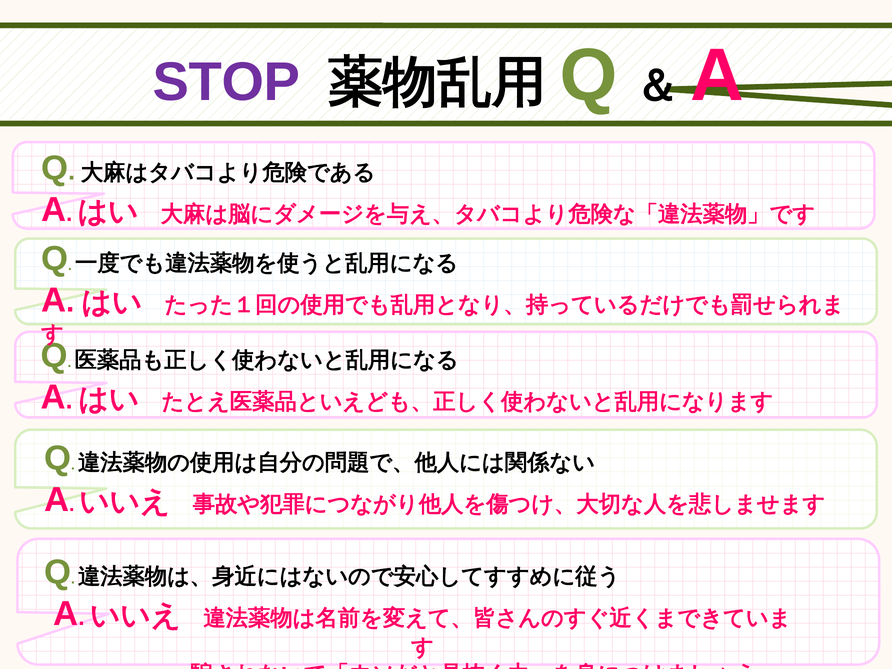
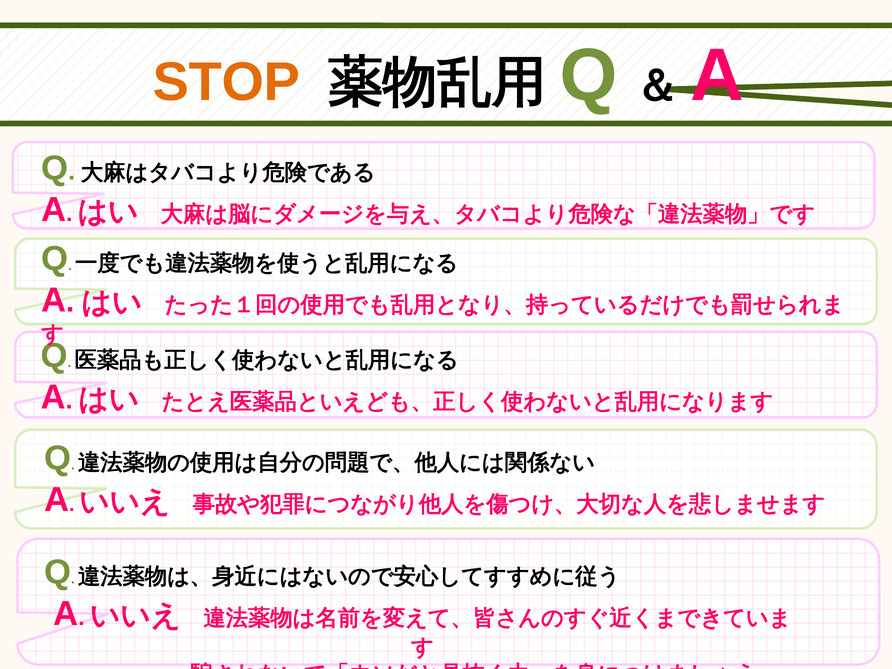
STOP colour: purple -> orange (226, 82)
